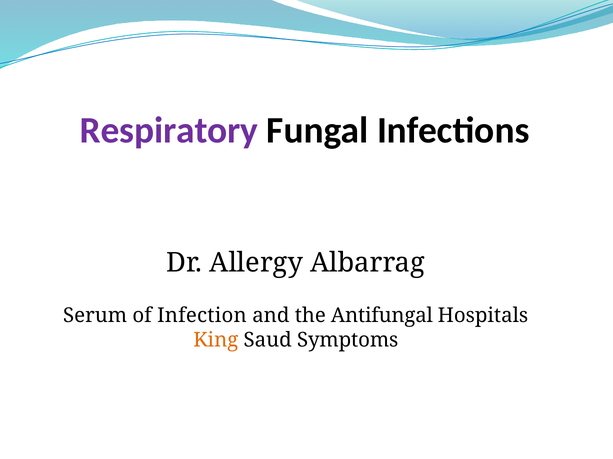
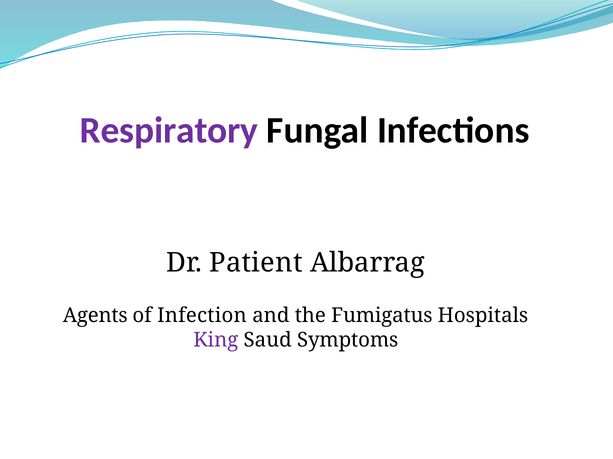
Allergy: Allergy -> Patient (256, 263)
Serum: Serum -> Agents (95, 316)
Antifungal: Antifungal -> Fumigatus (382, 316)
King colour: orange -> purple (216, 341)
